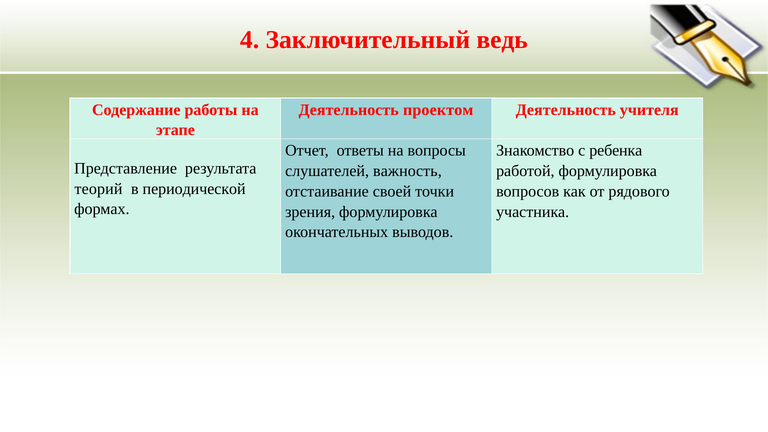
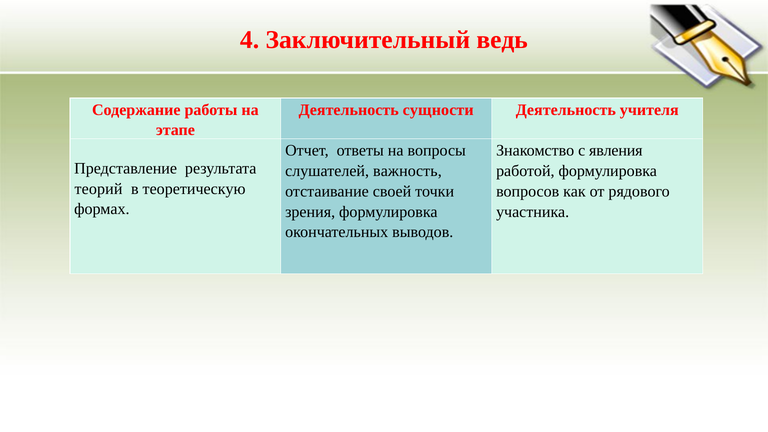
проектом: проектом -> сущности (438, 110)
ребенка: ребенка -> явления (616, 151)
периодической: периодической -> теоретическую (194, 189)
